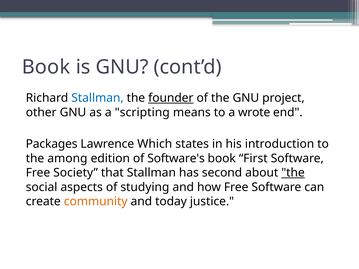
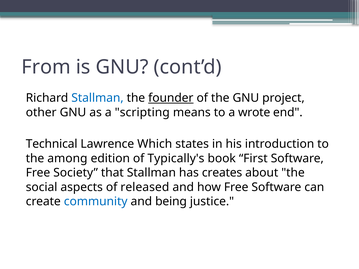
Book: Book -> From (46, 67)
Packages: Packages -> Technical (52, 144)
Software's: Software's -> Typically's (176, 159)
second: second -> creates (222, 173)
the underline: present -> none (293, 173)
studying: studying -> released (145, 187)
community colour: orange -> blue (96, 202)
today: today -> being (171, 202)
